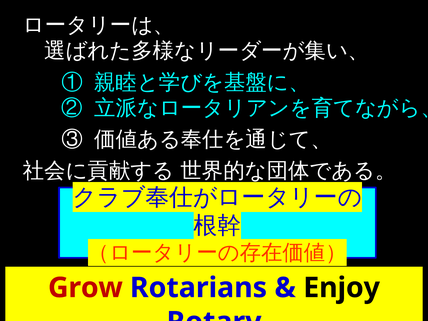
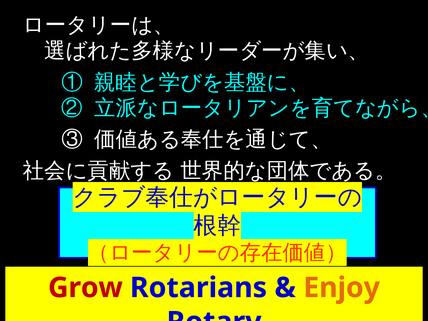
Enjoy colour: black -> orange (342, 288)
